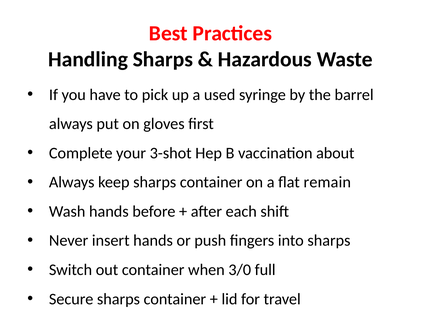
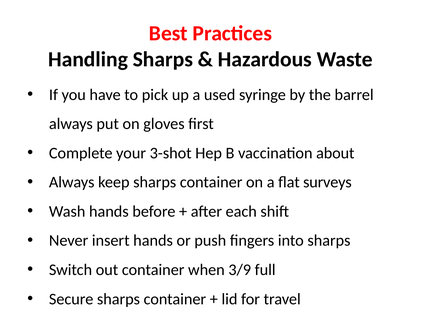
remain: remain -> surveys (327, 182)
3/0: 3/0 -> 3/9 (240, 270)
